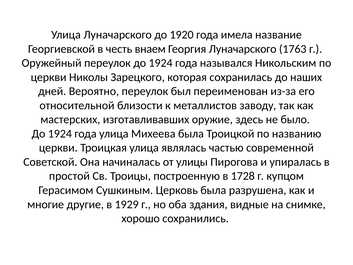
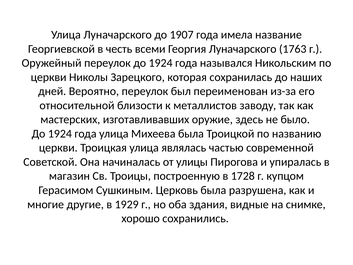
1920: 1920 -> 1907 (182, 35)
внаем: внаем -> всеми (150, 49)
простой: простой -> магазин (69, 176)
